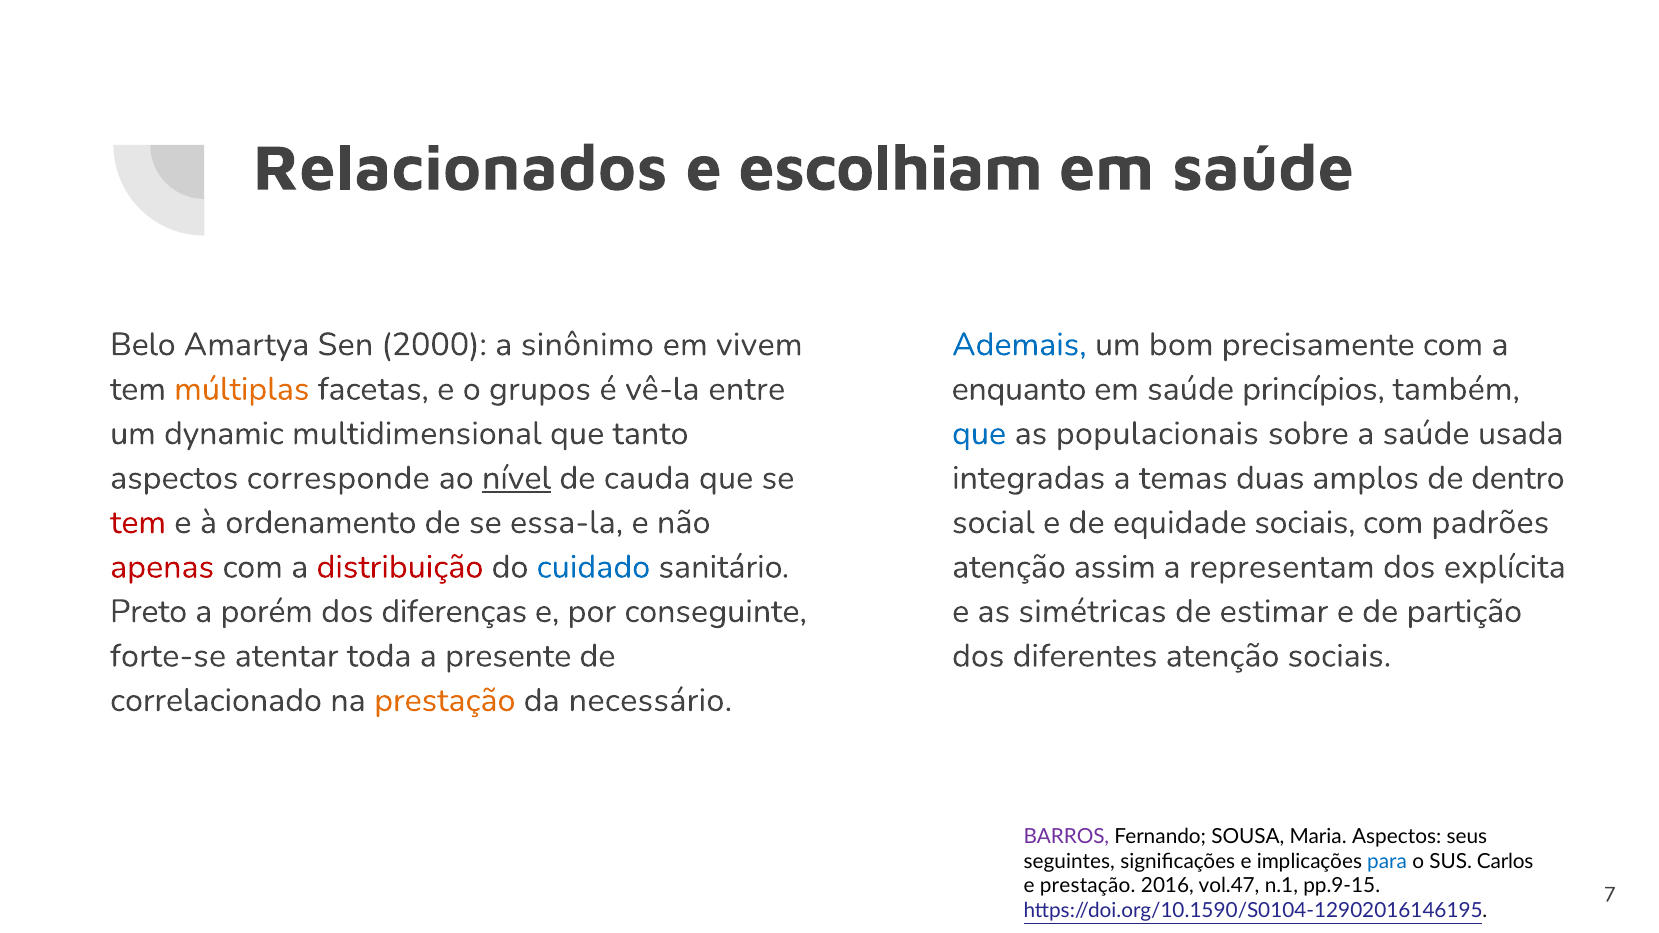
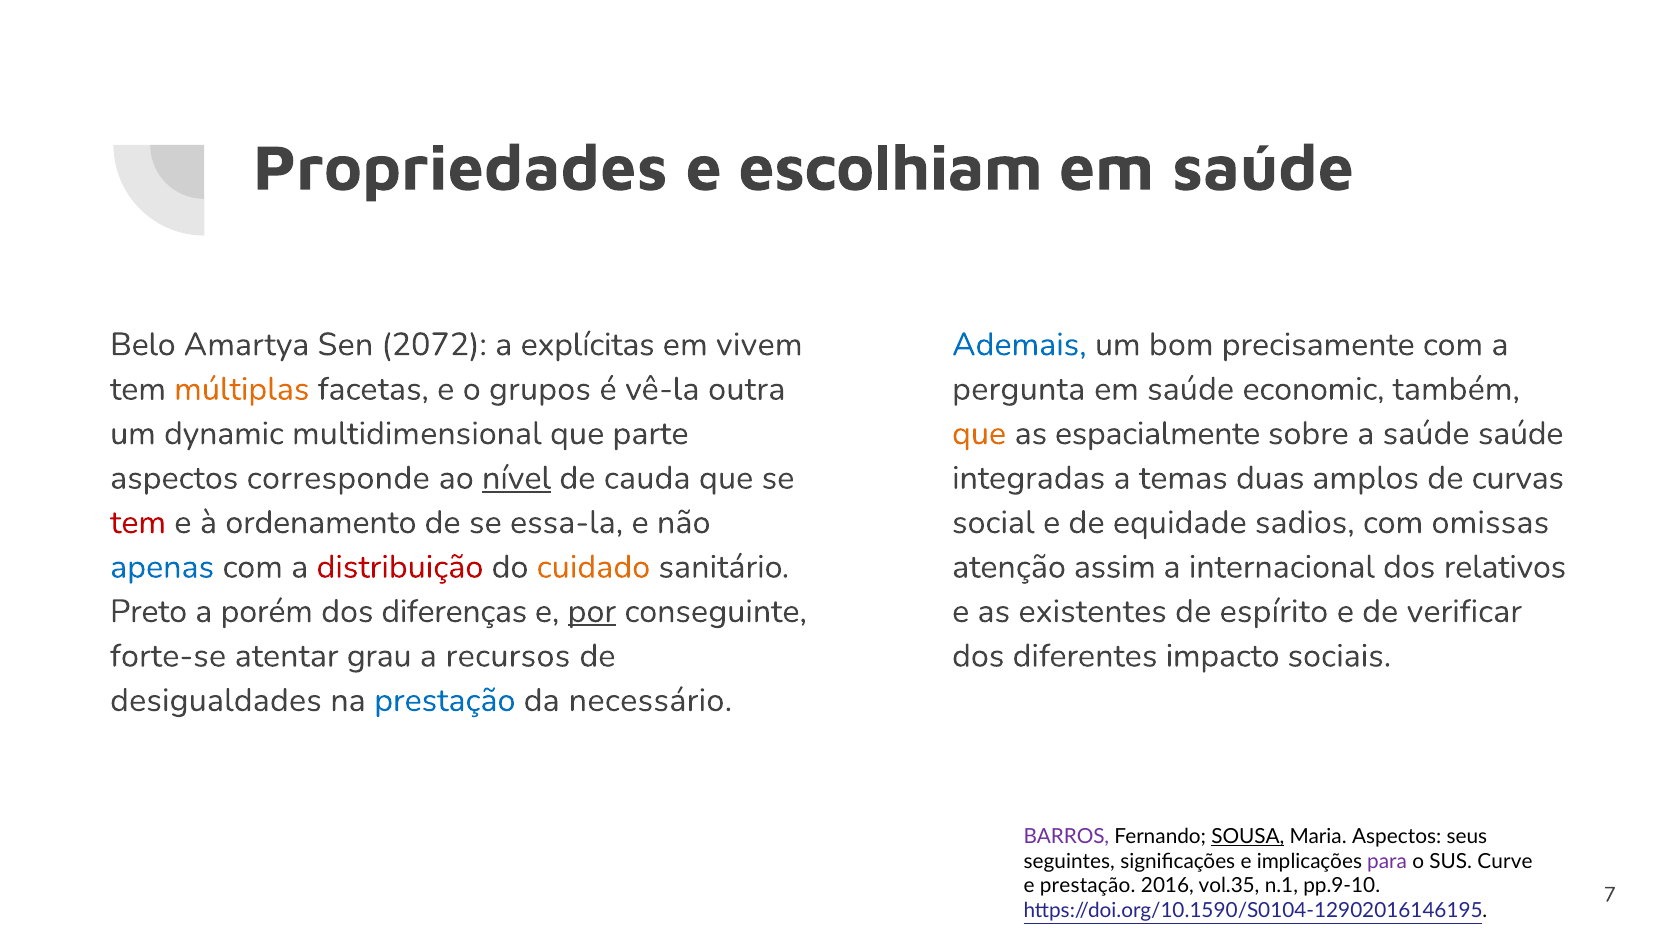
Relacionados: Relacionados -> Propriedades (460, 168)
2000: 2000 -> 2072 (434, 345)
sinônimo: sinônimo -> explícitas (588, 345)
entre: entre -> outra (747, 389)
enquanto: enquanto -> pergunta (1019, 389)
princípios: princípios -> economic (1313, 389)
tanto: tanto -> parte (651, 434)
que colour: blue -> orange (979, 434)
populacionais: populacionais -> espacialmente (1158, 434)
saúde usada: usada -> saúde (1521, 434)
dentro: dentro -> curvas (1518, 478)
equidade sociais: sociais -> sadios (1305, 523)
padrões: padrões -> omissas (1490, 523)
apenas colour: red -> blue (162, 567)
cuidado colour: blue -> orange (593, 567)
representam: representam -> internacional (1282, 567)
explícita: explícita -> relativos (1505, 567)
por underline: none -> present (592, 612)
simétricas: simétricas -> existentes (1093, 612)
estimar: estimar -> espírito (1274, 612)
partição: partição -> verificar (1464, 612)
toda: toda -> grau (379, 656)
presente: presente -> recursos (508, 656)
diferentes atenção: atenção -> impacto (1223, 656)
correlacionado: correlacionado -> desigualdades (216, 701)
prestação colour: orange -> blue (445, 701)
SOUSA underline: none -> present (1248, 836)
para colour: blue -> purple (1387, 861)
Carlos: Carlos -> Curve (1505, 861)
vol.47: vol.47 -> vol.35 (1229, 886)
pp.9-15: pp.9-15 -> pp.9-10 (1342, 886)
